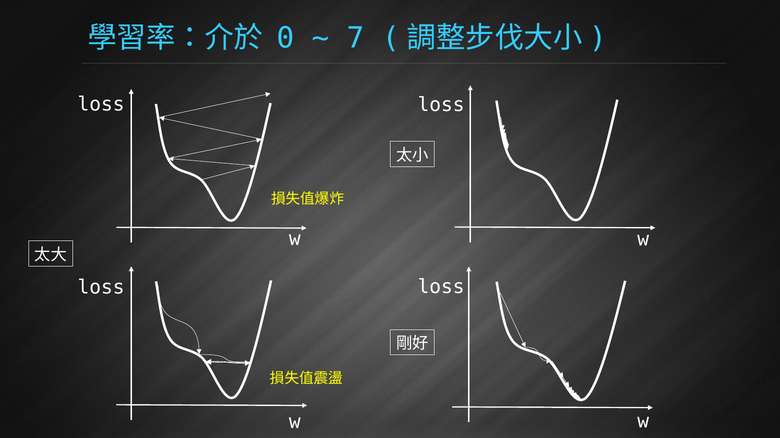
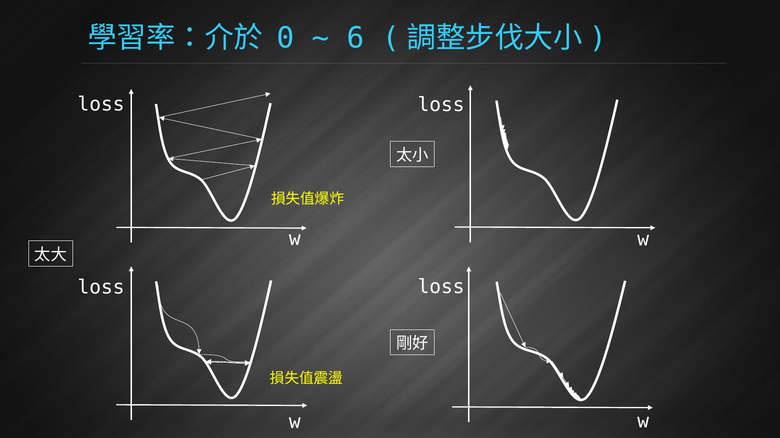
7: 7 -> 6 (356, 38)
